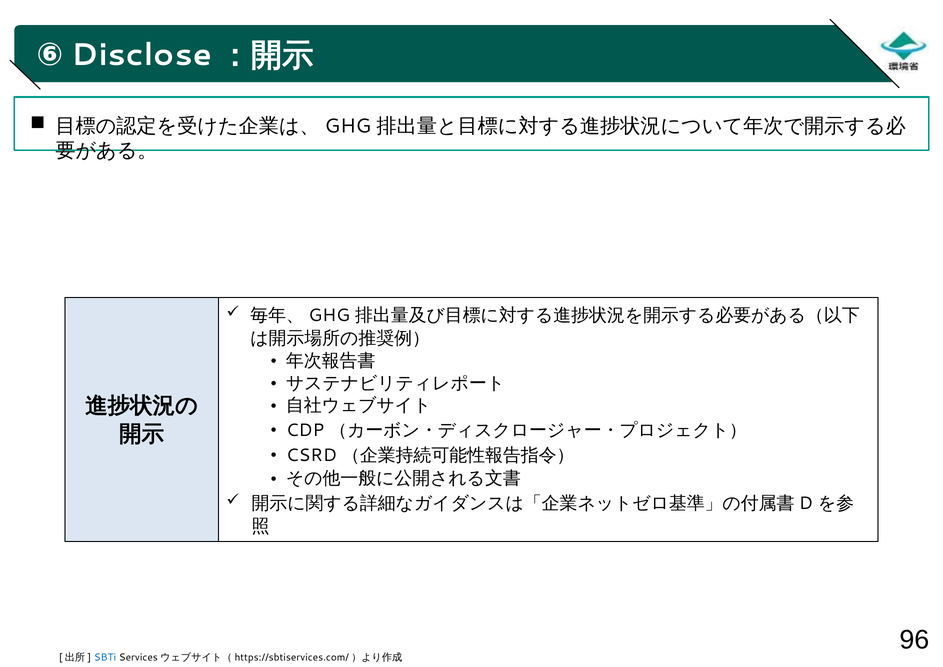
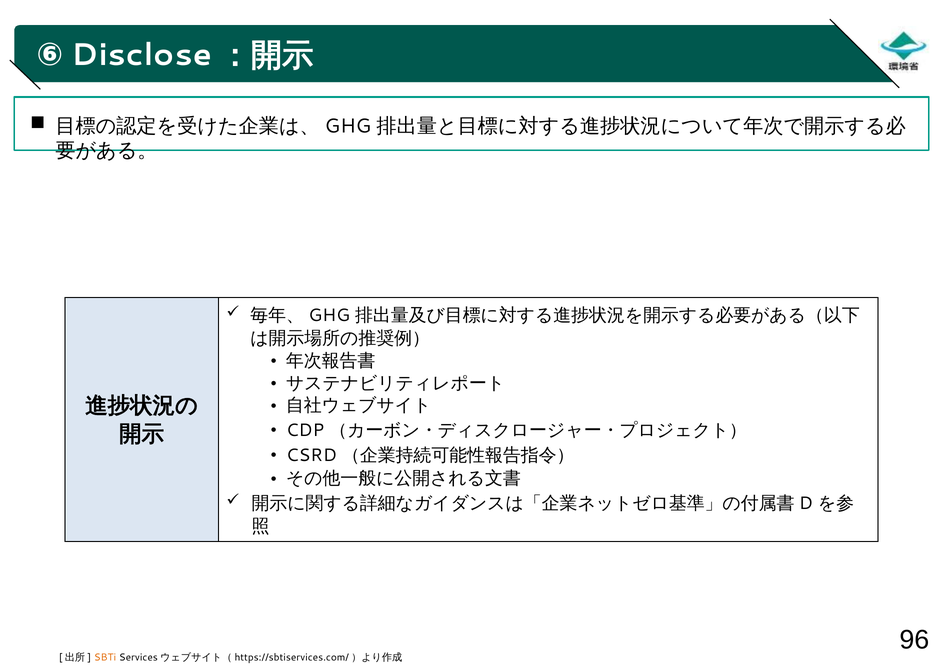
SBTi colour: blue -> orange (105, 657)
